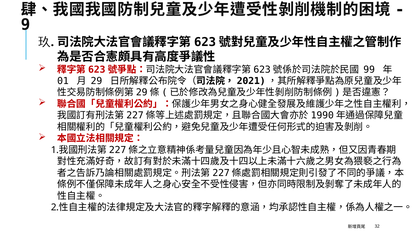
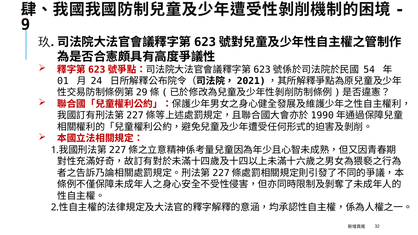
99: 99 -> 54 (369, 70)
29: 29 -> 24 (96, 81)
